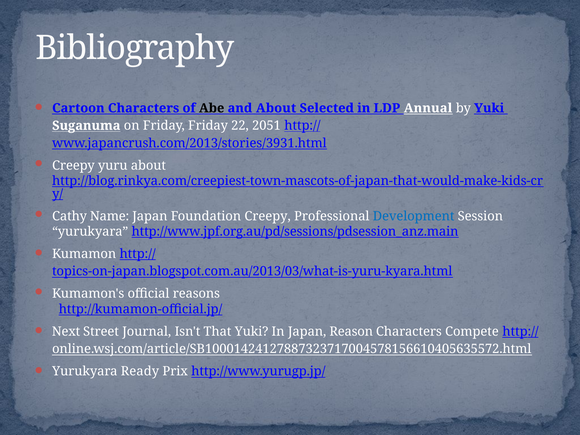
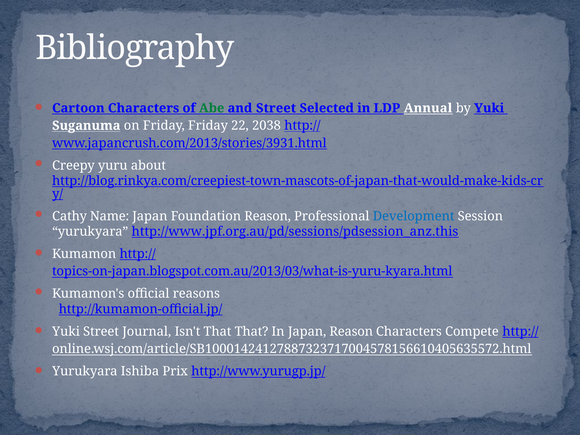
Abe colour: black -> green (212, 108)
and About: About -> Street (276, 108)
2051: 2051 -> 2038 (266, 126)
Foundation Creepy: Creepy -> Reason (268, 216)
http://www.jpf.org.au/pd/sessions/pdsession_anz.main: http://www.jpf.org.au/pd/sessions/pdsession_anz.main -> http://www.jpf.org.au/pd/sessions/pdsession_anz.this (295, 232)
Next: Next -> Yuki (66, 332)
That Yuki: Yuki -> That (252, 332)
Ready: Ready -> Ishiba (140, 371)
